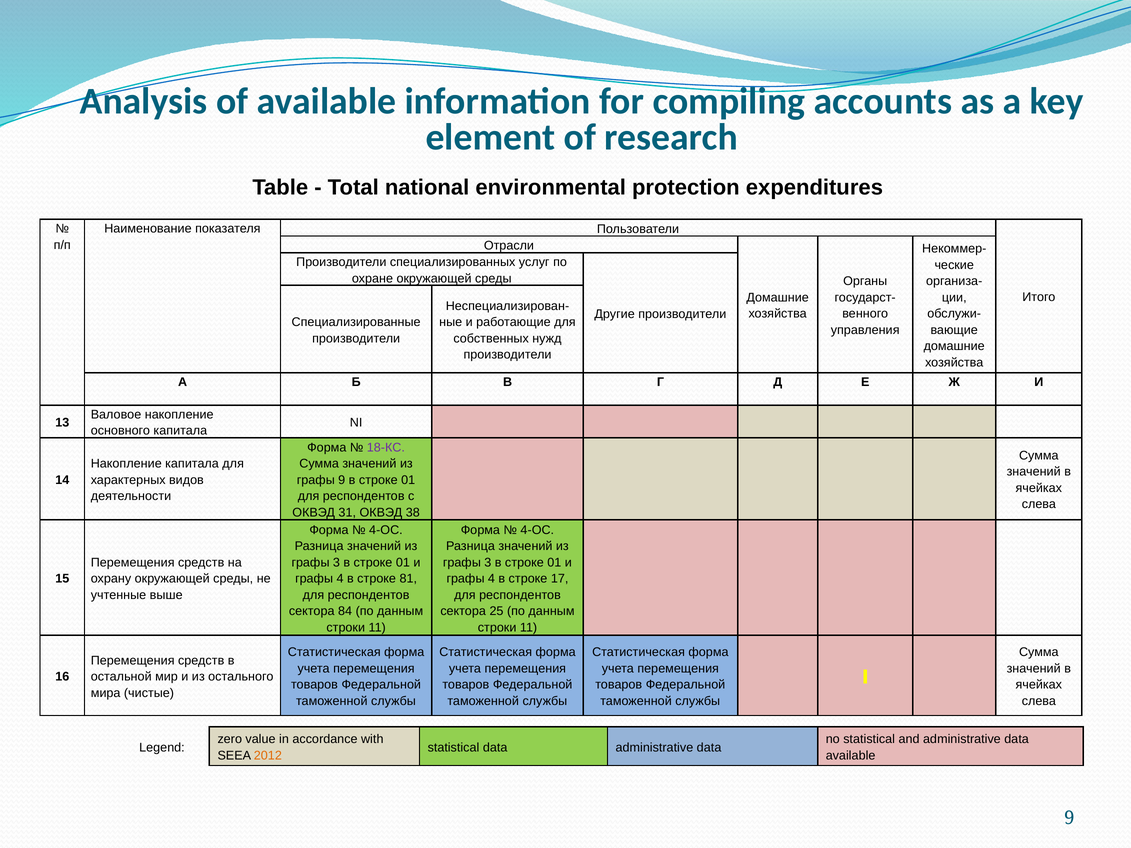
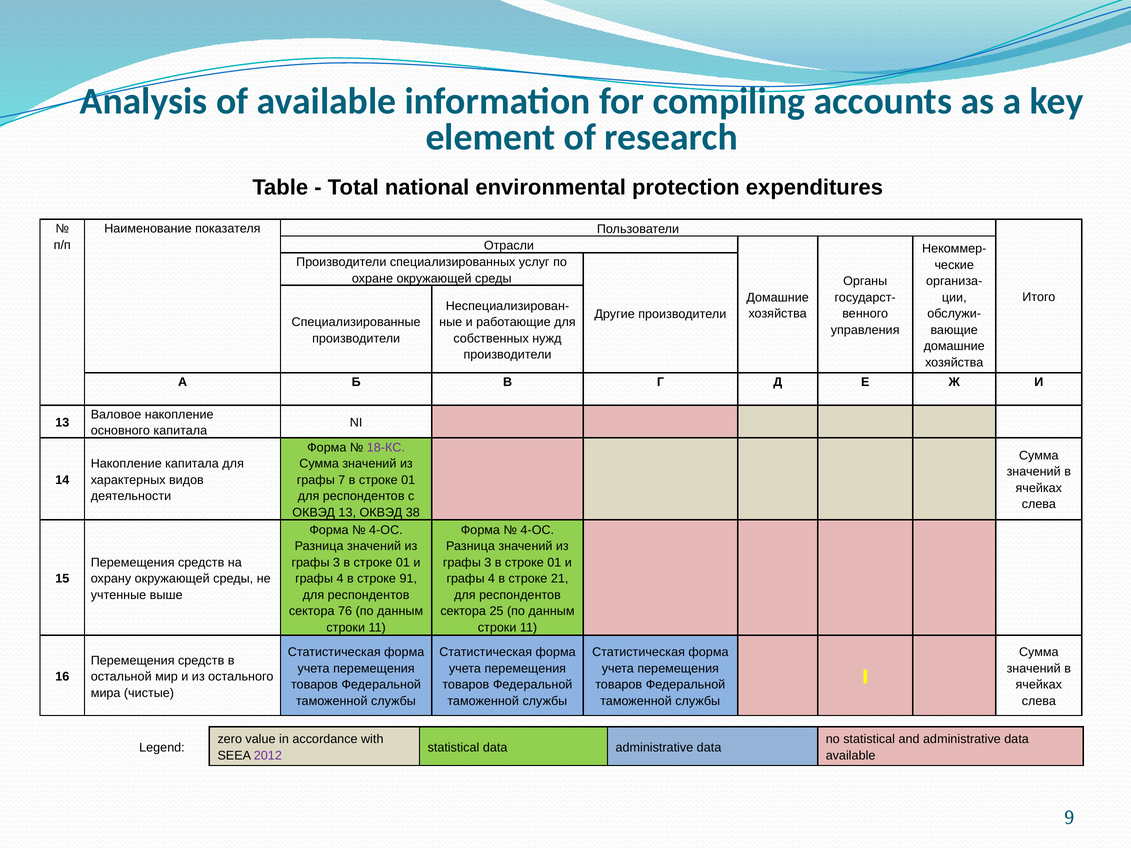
графы 9: 9 -> 7 (342, 480)
ОКВЭД 31: 31 -> 13 (347, 513)
81: 81 -> 91 (408, 579)
17: 17 -> 21 (560, 579)
84: 84 -> 76 (345, 611)
2012 colour: orange -> purple (268, 756)
